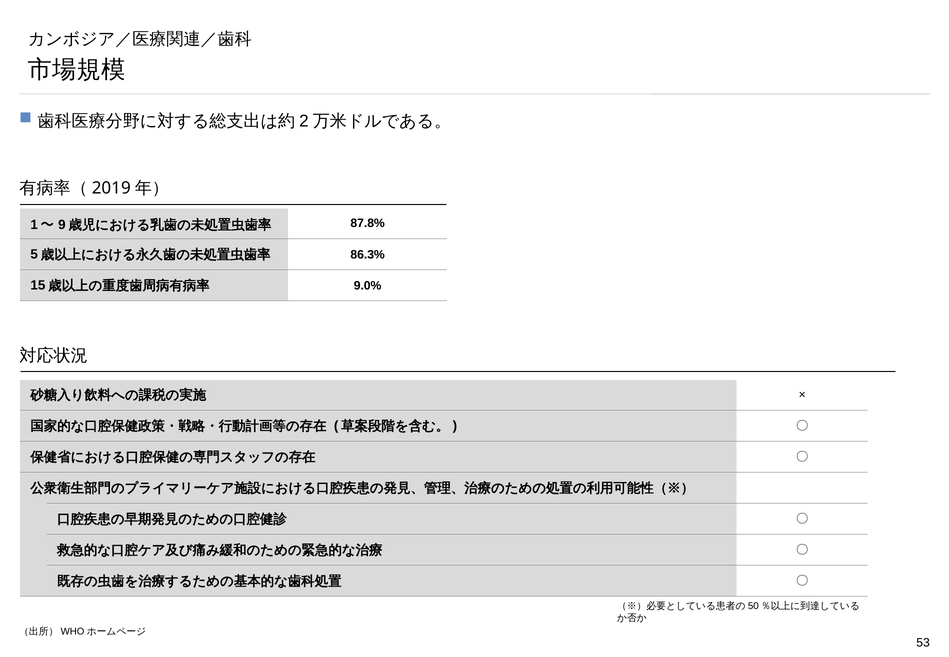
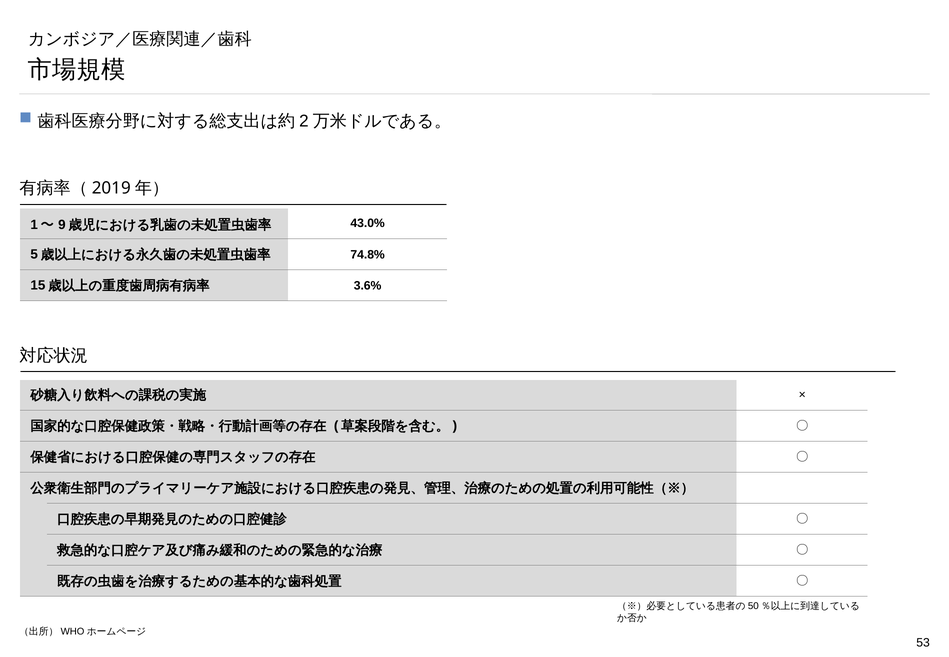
87.8%: 87.8% -> 43.0% (368, 223)
86.3%: 86.3% -> 74.8% (368, 255)
9.0%: 9.0% -> 3.6% (368, 286)
